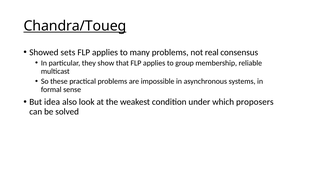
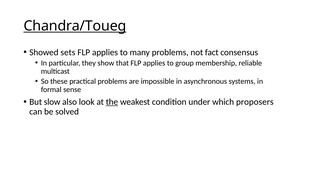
real: real -> fact (212, 52)
idea: idea -> slow (52, 102)
the underline: none -> present (112, 102)
